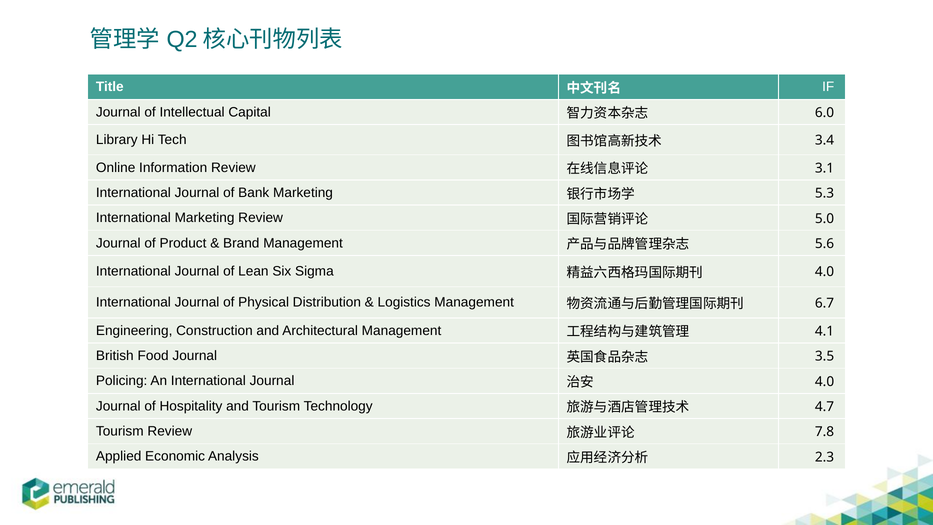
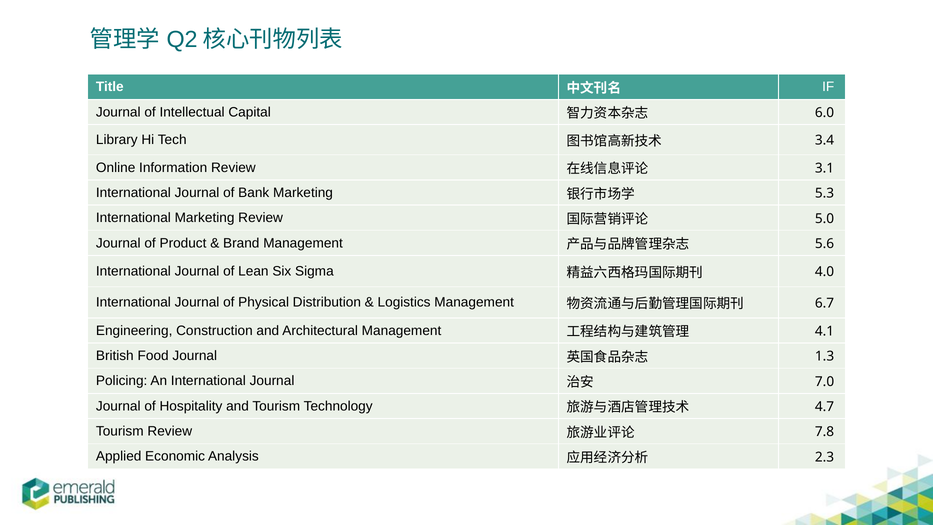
3.5: 3.5 -> 1.3 (825, 356)
4.0: 4.0 -> 7.0 (825, 381)
